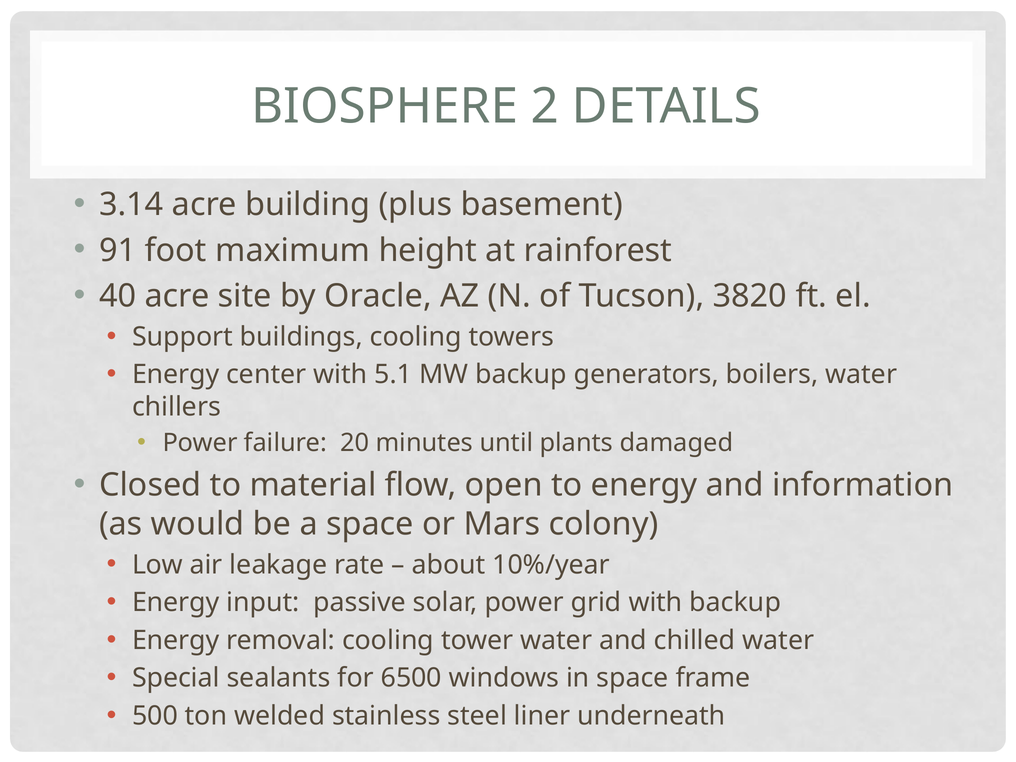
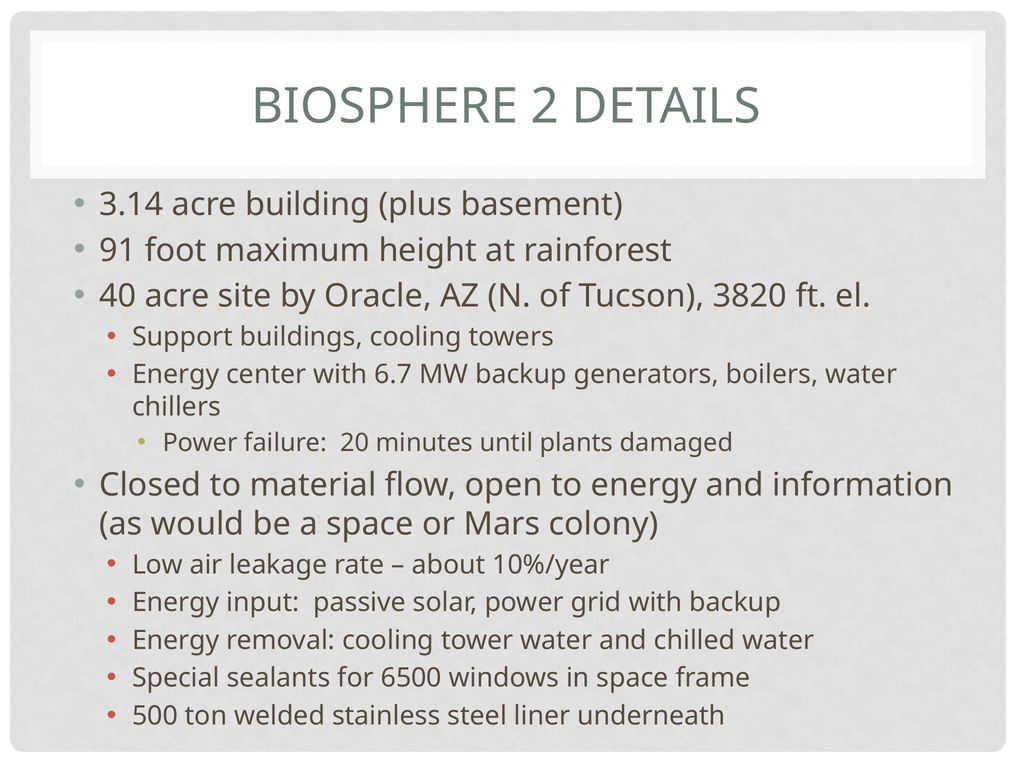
5.1: 5.1 -> 6.7 (393, 375)
